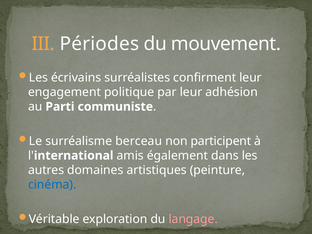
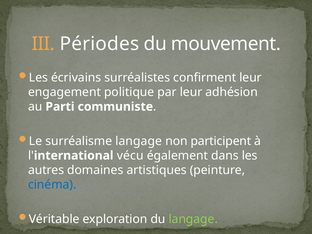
surréalisme berceau: berceau -> langage (139, 141)
amis: amis -> vécu (130, 156)
langage colour: pink -> light green (193, 219)
